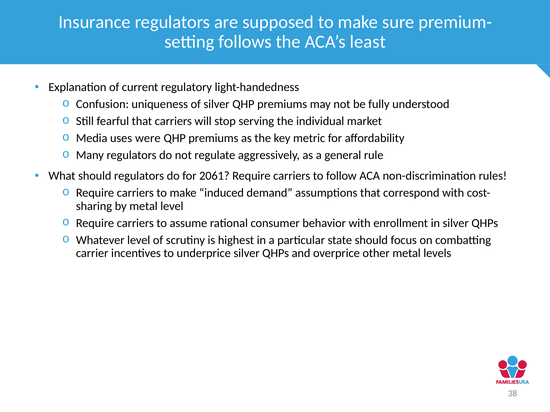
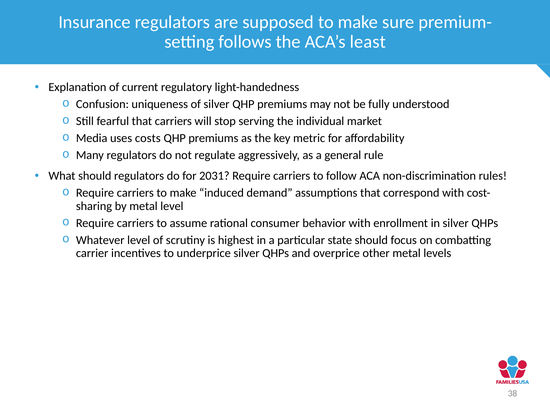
were: were -> costs (148, 138)
2061: 2061 -> 2031 (214, 176)
